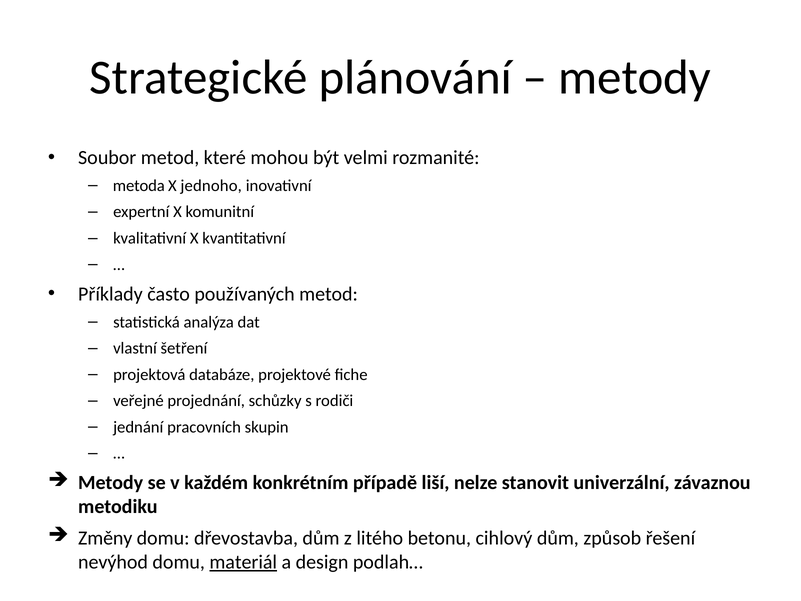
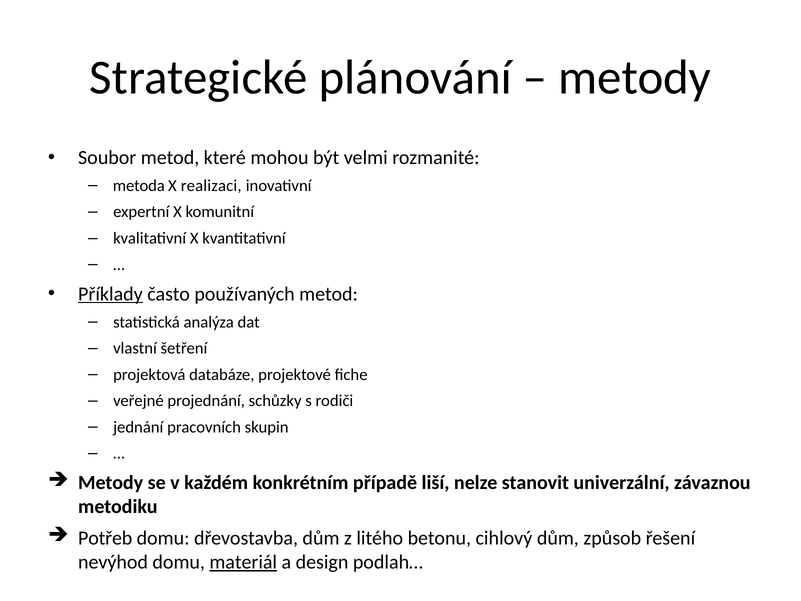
jednoho: jednoho -> realizaci (211, 186)
Příklady underline: none -> present (110, 294)
Změny: Změny -> Potřeb (105, 538)
